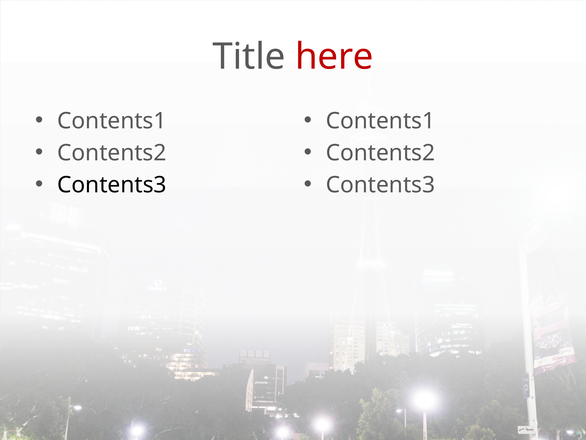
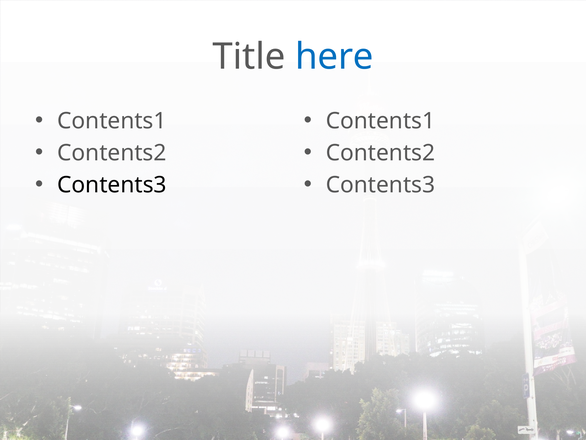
here colour: red -> blue (334, 57)
